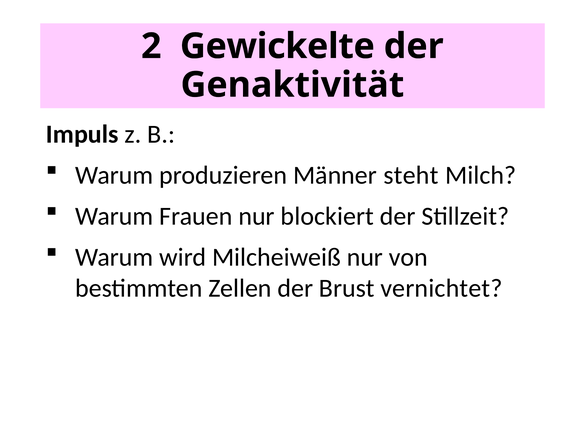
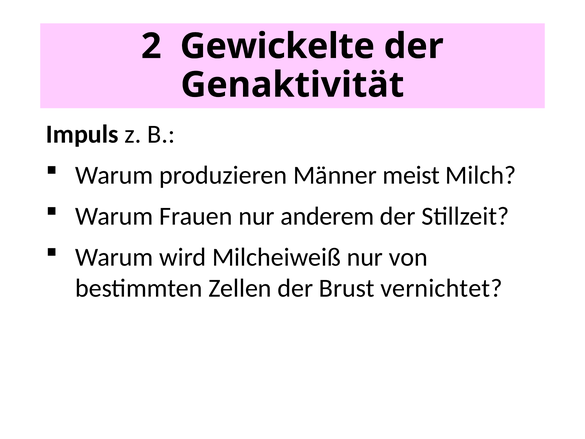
steht: steht -> meist (411, 175)
blockiert: blockiert -> anderem (327, 216)
